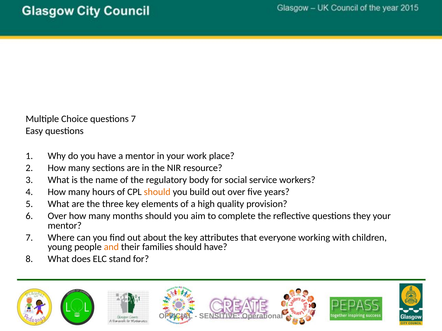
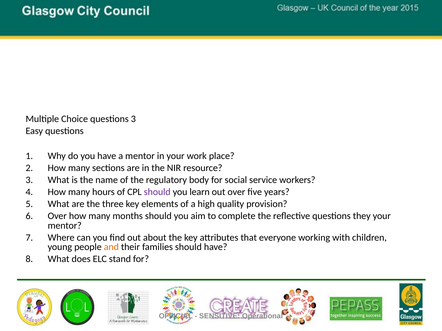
questions 7: 7 -> 3 (133, 119)
should colour: orange -> purple (157, 192)
build: build -> learn (200, 192)
